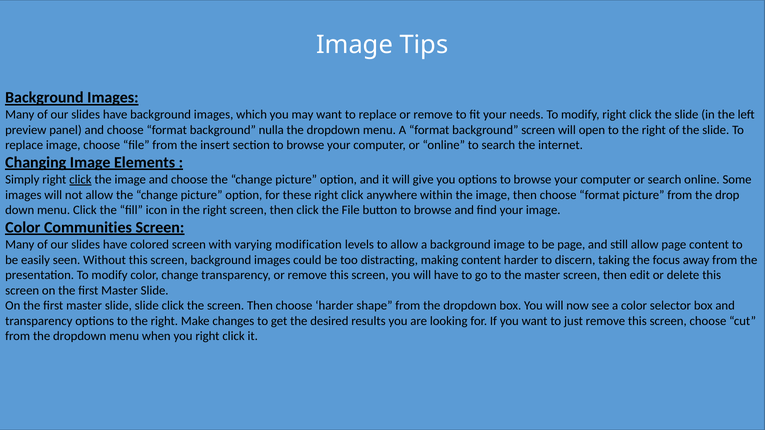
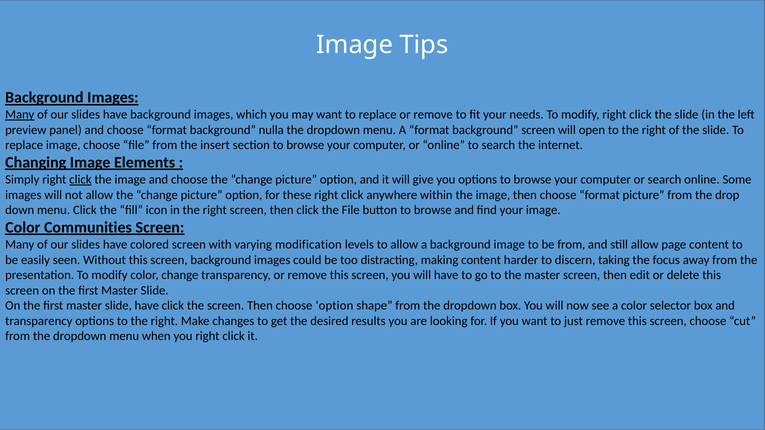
Many underline: none -> present (20, 115)
be page: page -> from (571, 245)
slide slide: slide -> have (147, 306)
choose harder: harder -> option (334, 306)
